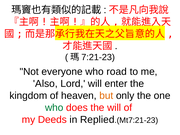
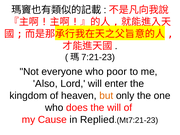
road: road -> poor (117, 72)
who colour: green -> black (54, 108)
Deeds: Deeds -> Cause (52, 120)
